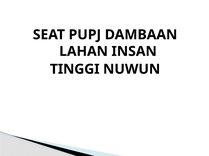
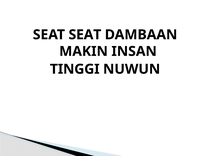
SEAT PUPJ: PUPJ -> SEAT (85, 35)
LAHAN: LAHAN -> MAKIN (84, 52)
